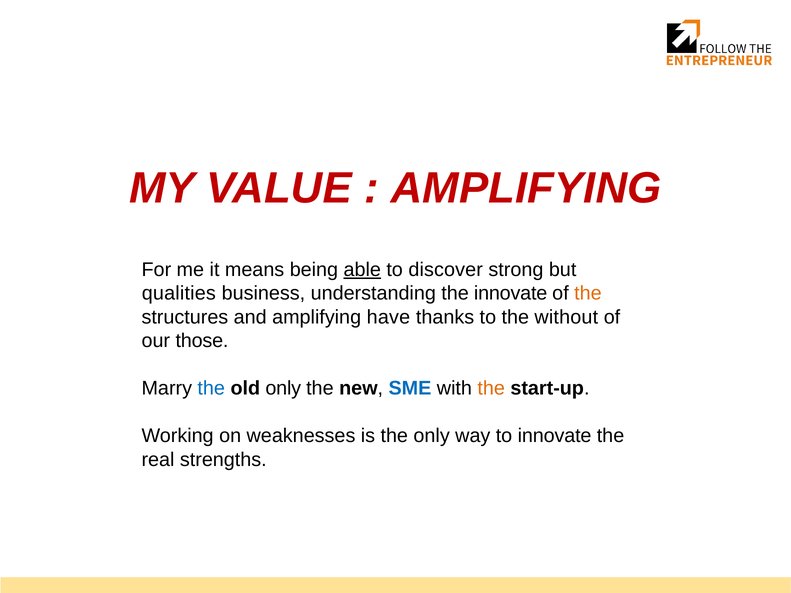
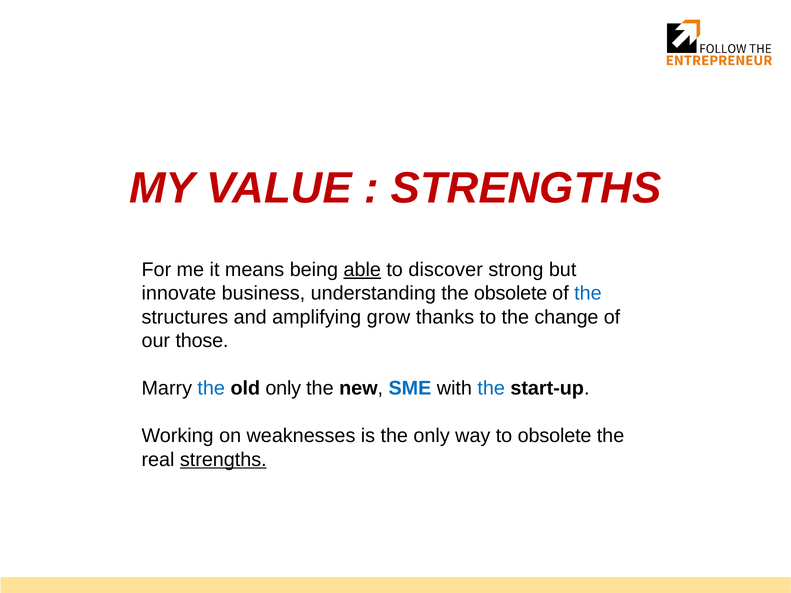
AMPLIFYING: AMPLIFYING -> STRENGTHS (526, 188)
qualities: qualities -> innovate (179, 294)
the innovate: innovate -> obsolete (511, 294)
the colour: orange -> blue (588, 294)
have: have -> grow (388, 317)
without: without -> change (566, 317)
the colour: orange -> blue (491, 389)
to innovate: innovate -> obsolete (555, 436)
strengths underline: none -> present (223, 460)
